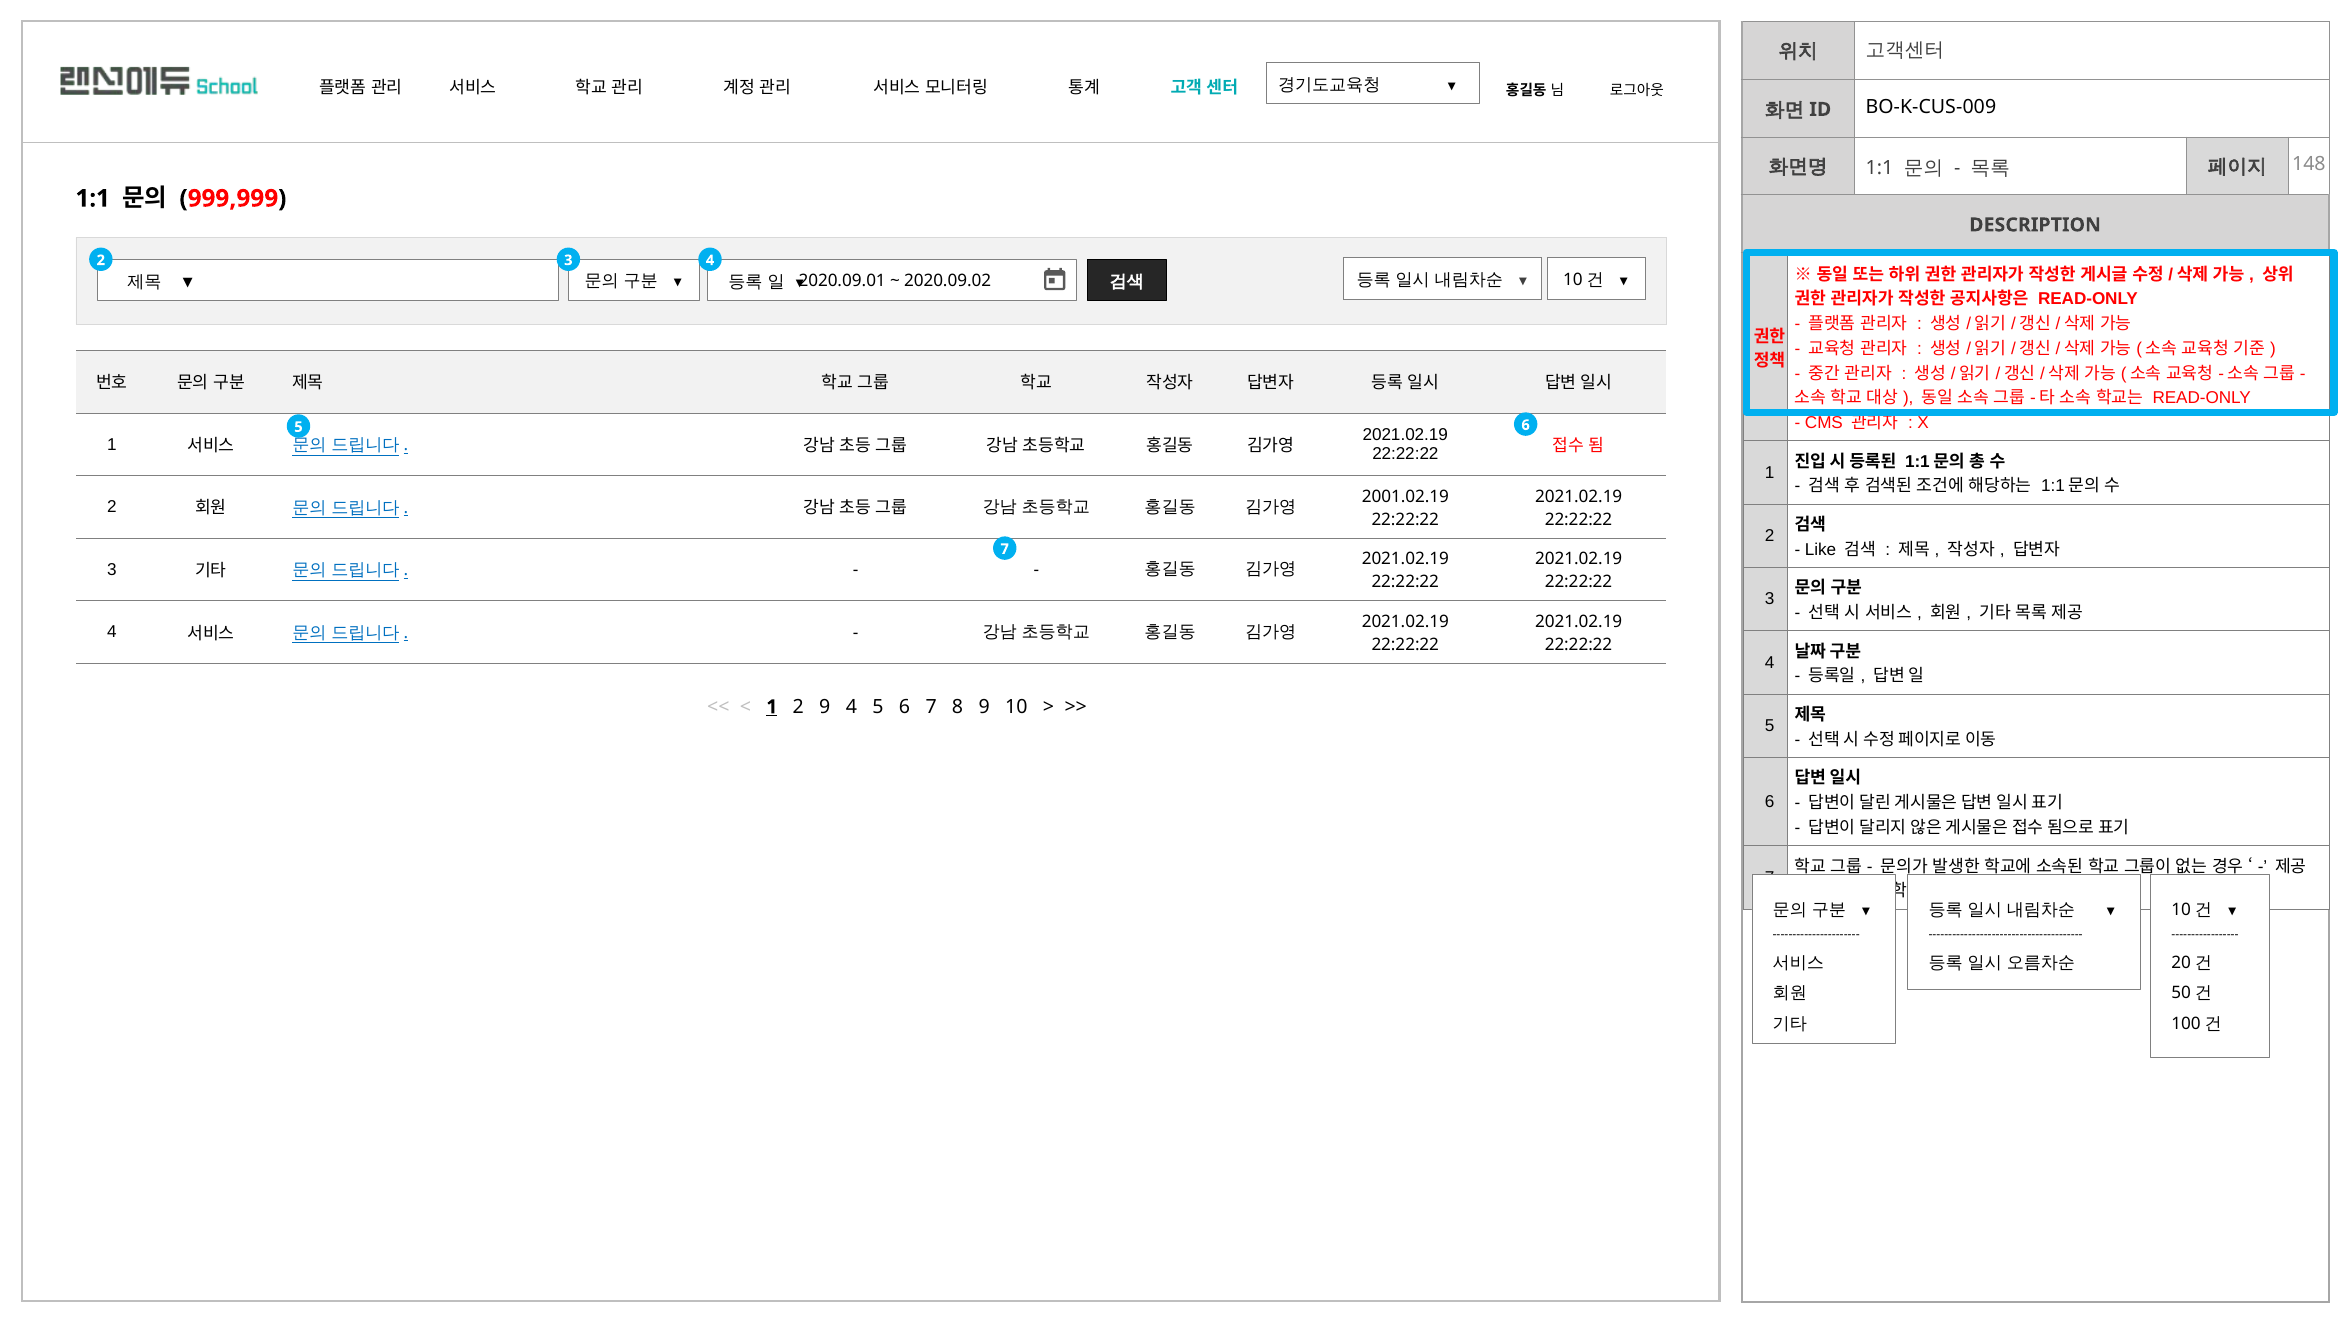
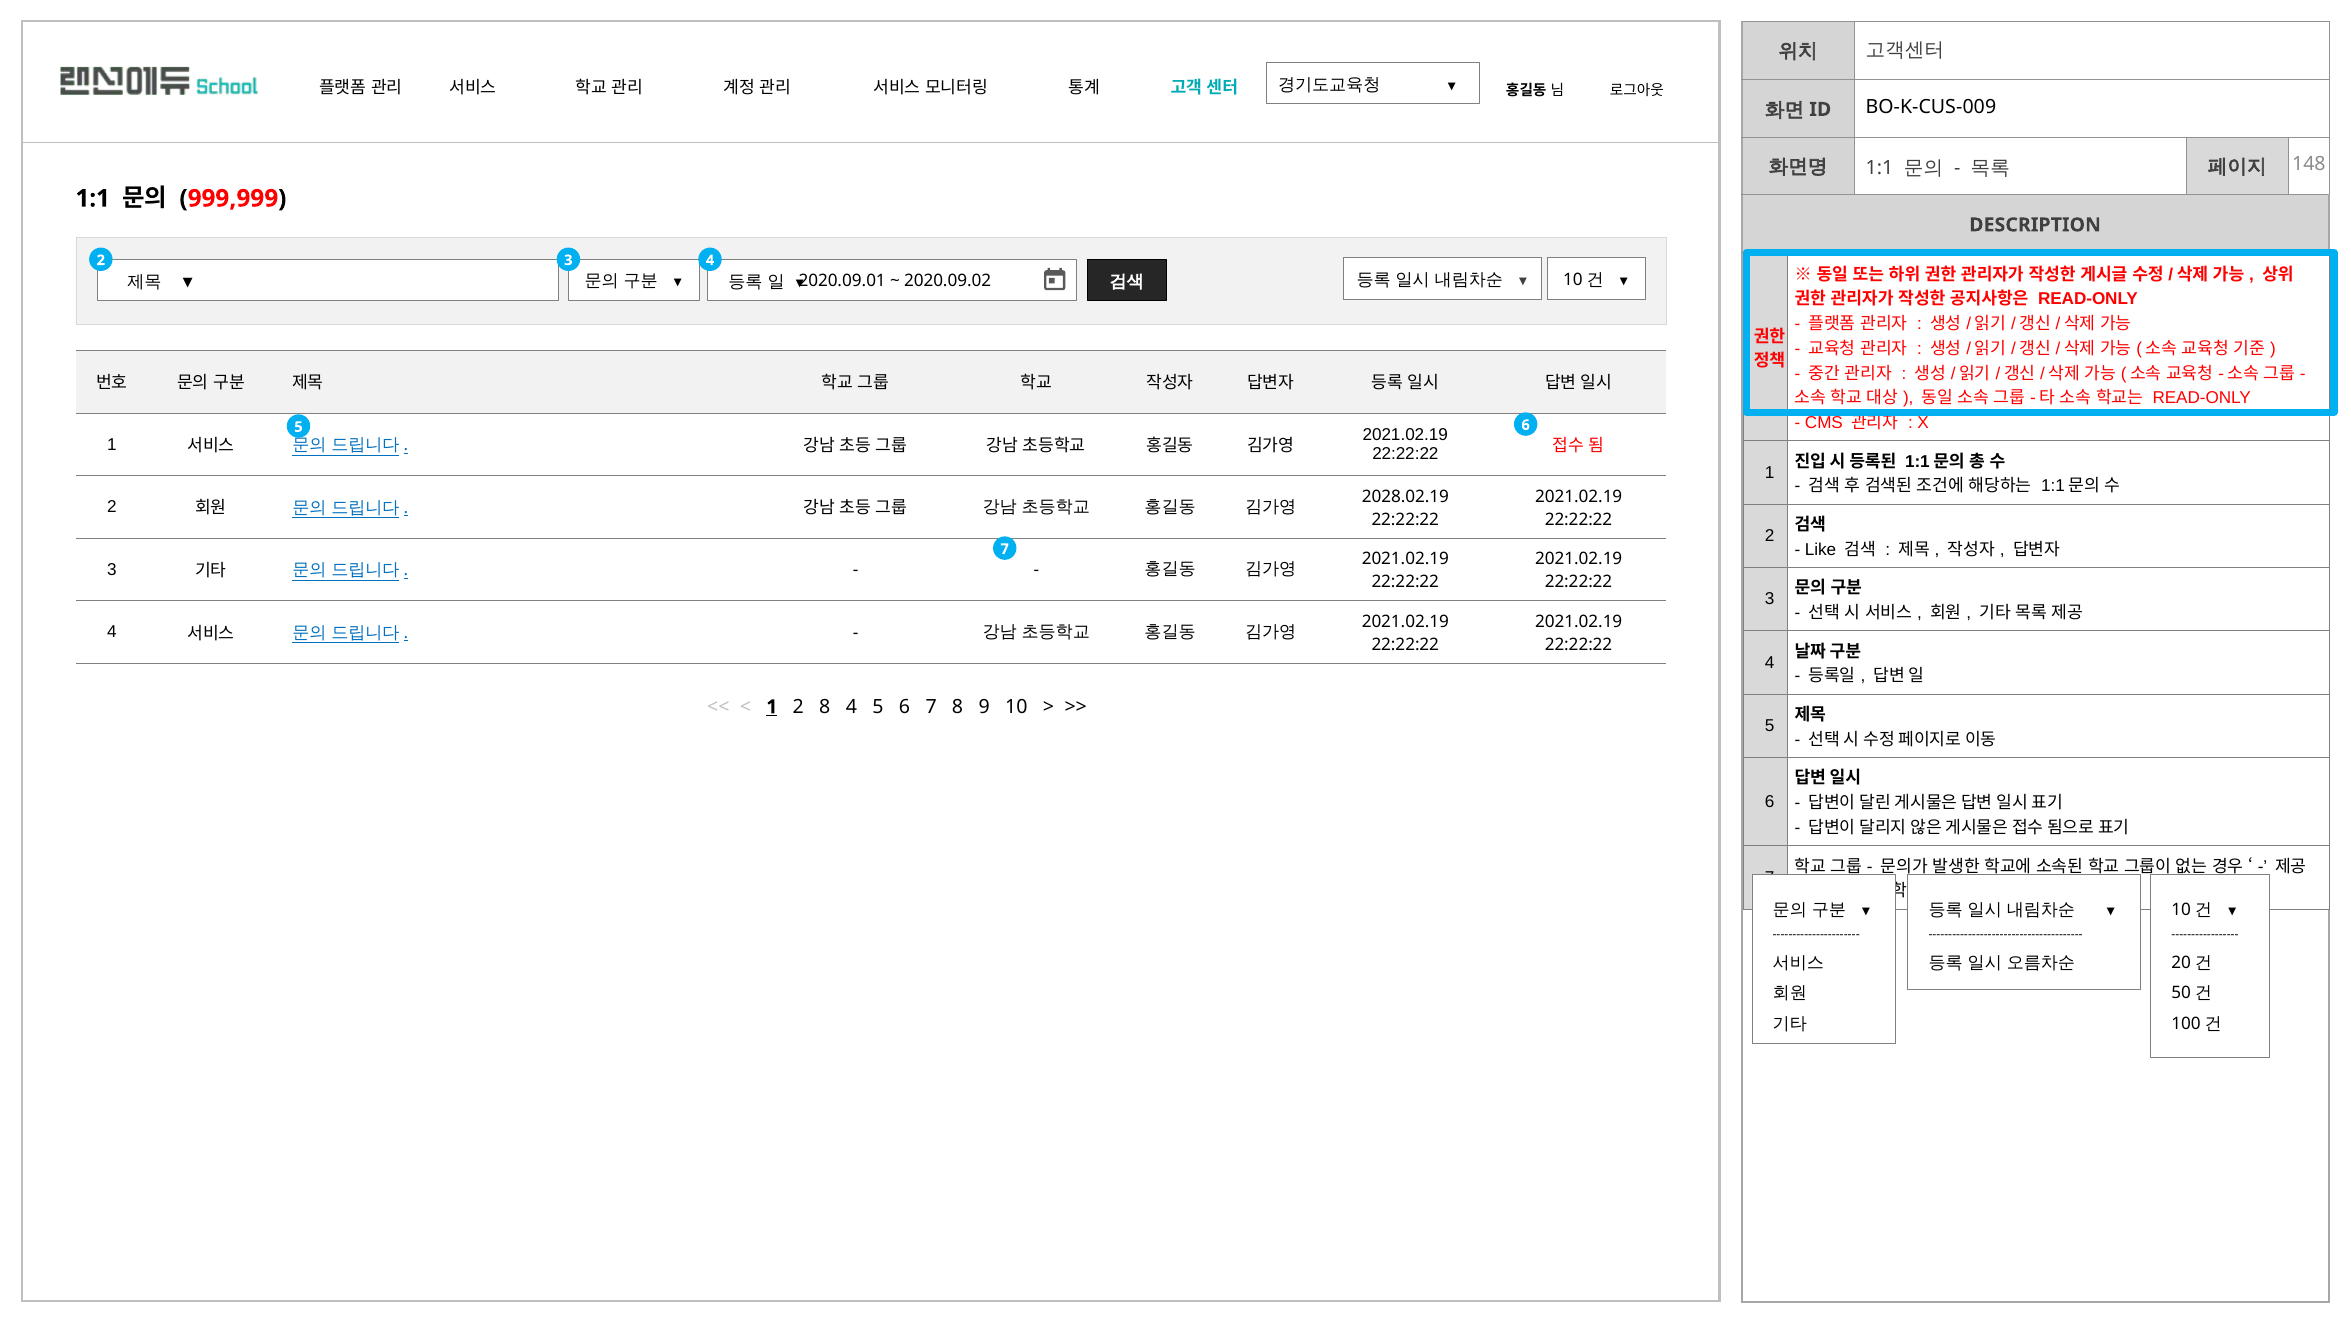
2001.02.19: 2001.02.19 -> 2028.02.19 (1405, 497)
2 9: 9 -> 8 (825, 707)
